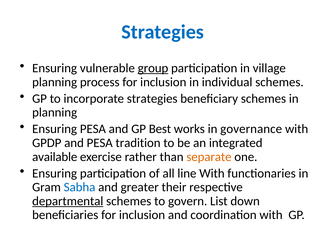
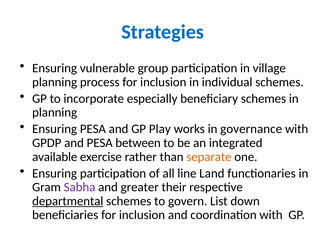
group underline: present -> none (153, 68)
incorporate strategies: strategies -> especially (152, 98)
Best: Best -> Play (160, 129)
tradition: tradition -> between (138, 143)
line With: With -> Land (212, 173)
Sabha colour: blue -> purple (80, 187)
